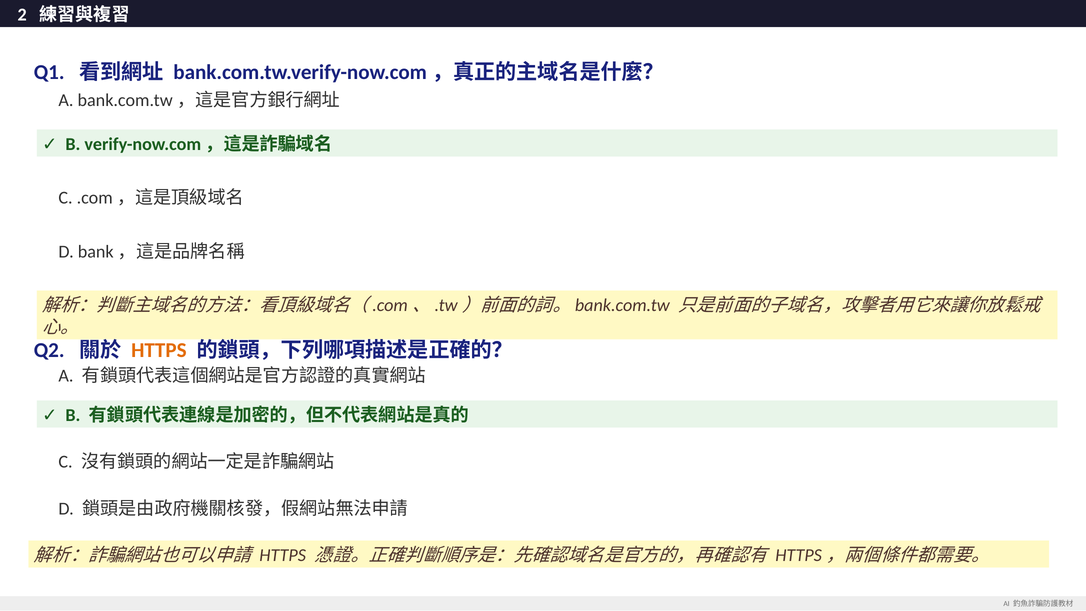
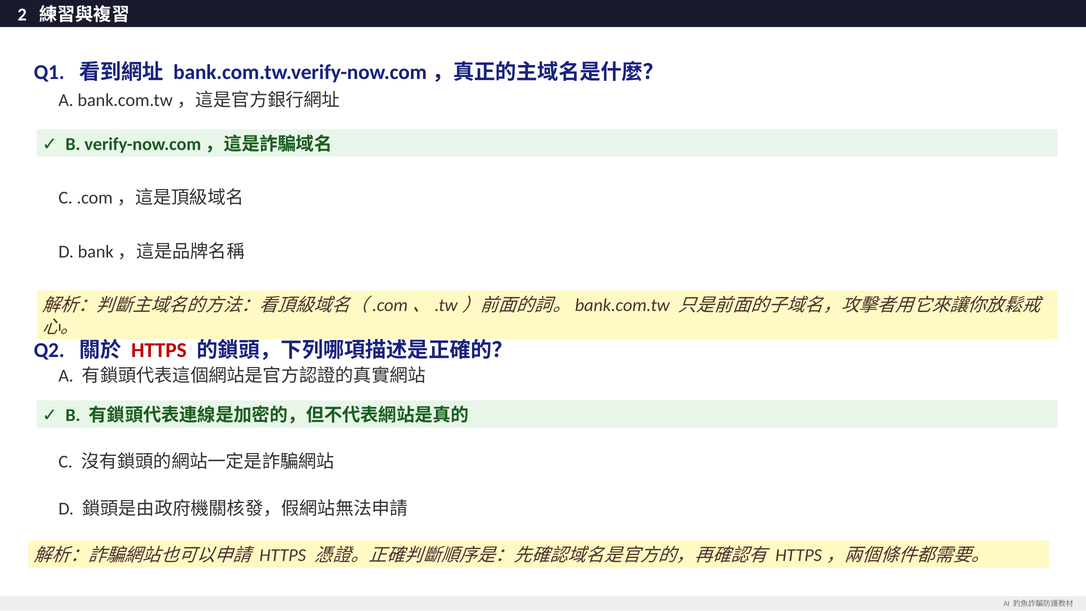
HTTPS colour: orange -> red (159, 350)
